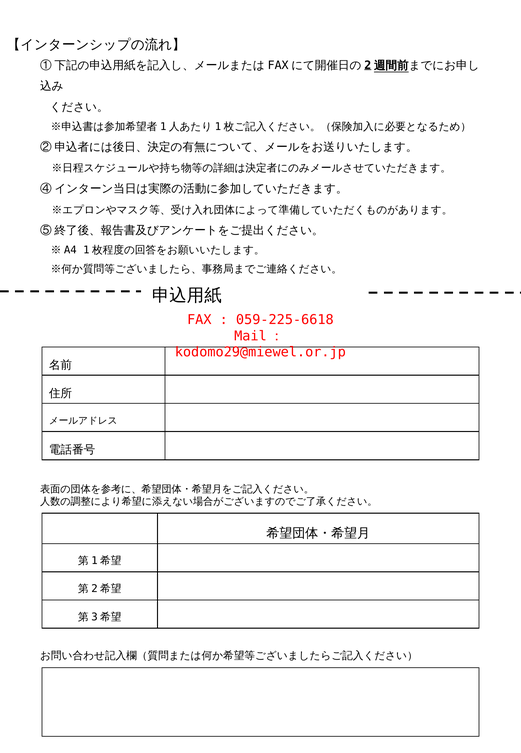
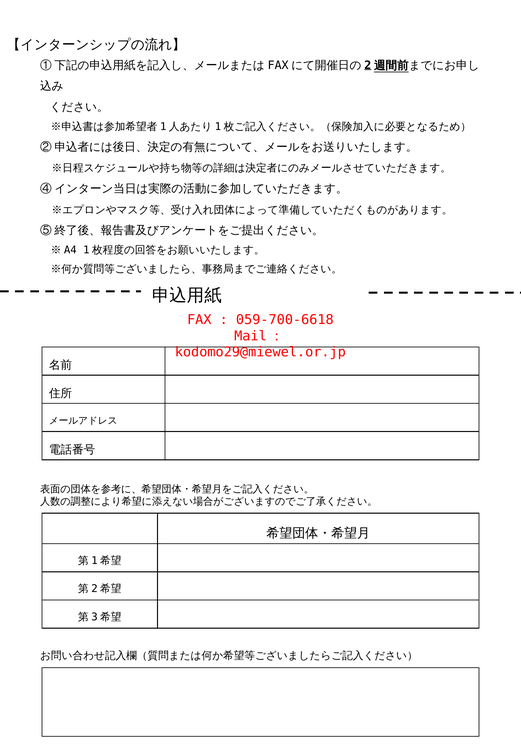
059-225-6618: 059-225-6618 -> 059-700-6618 (285, 319)
